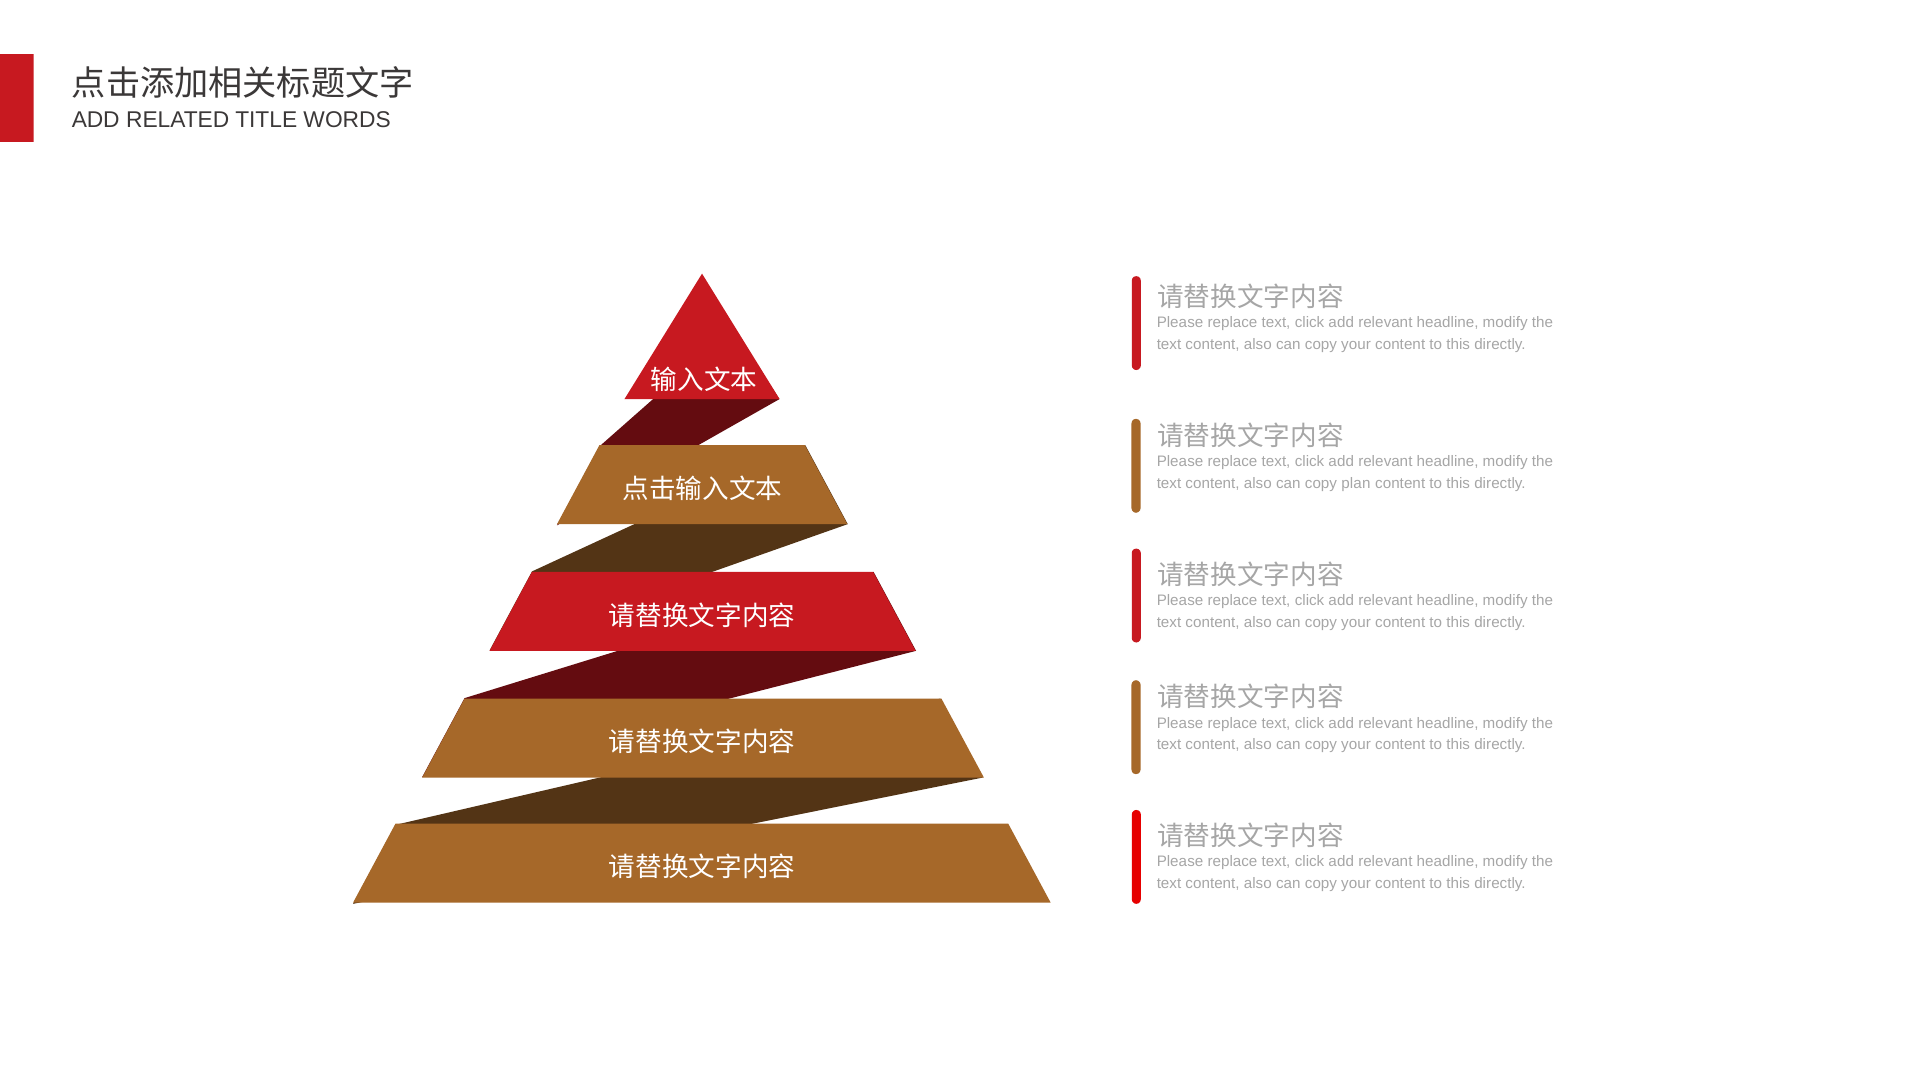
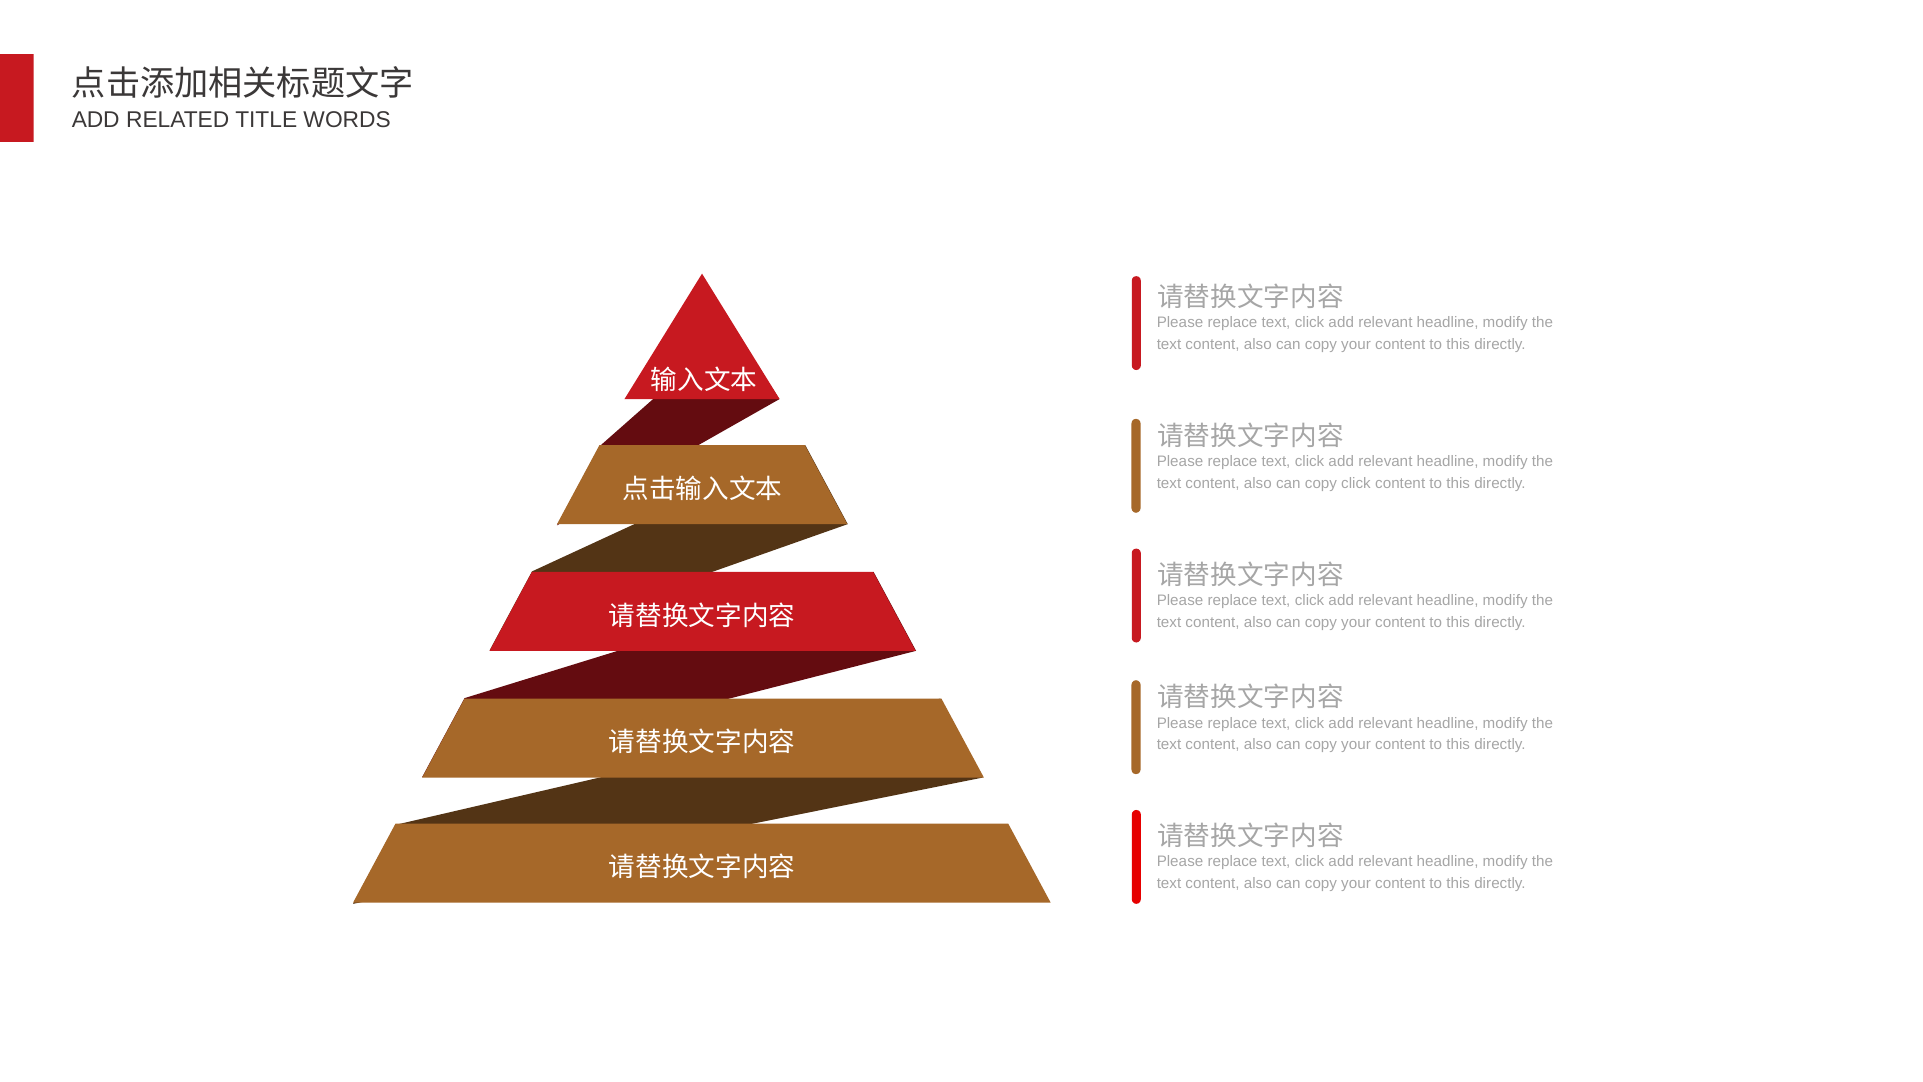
copy plan: plan -> click (1356, 483)
